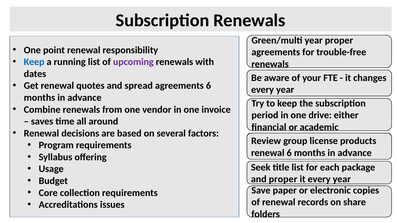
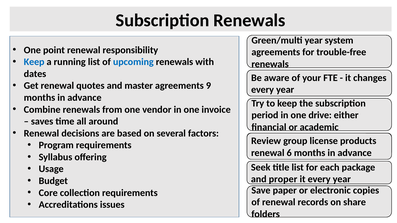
year proper: proper -> system (339, 40)
upcoming colour: purple -> blue (133, 62)
spread: spread -> master (139, 86)
agreements 6: 6 -> 9 (209, 86)
